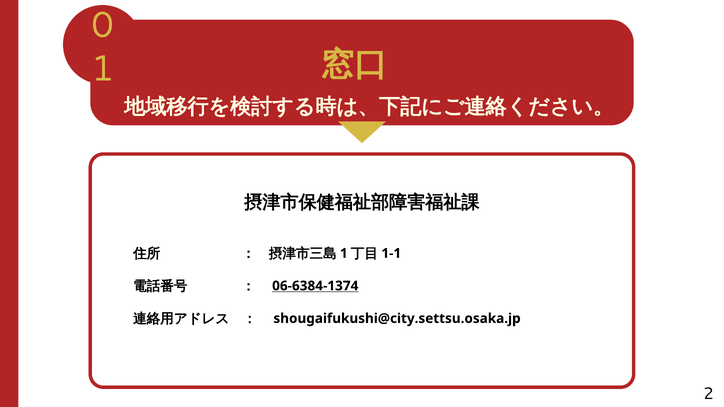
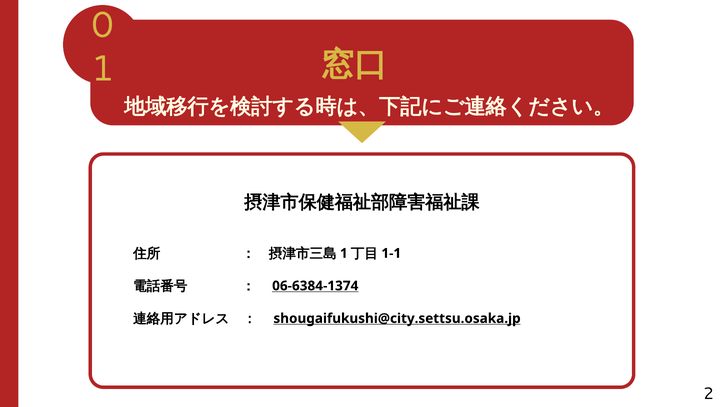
shougaifukushi@city.settsu.osaka.jp underline: none -> present (397, 319)
